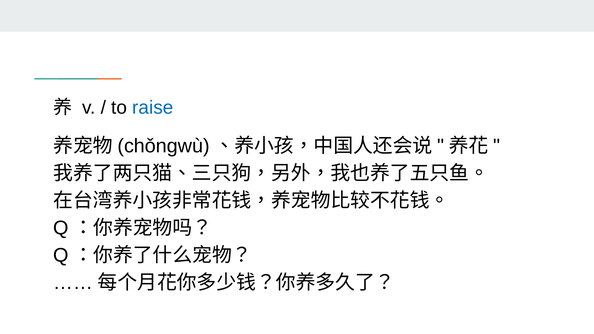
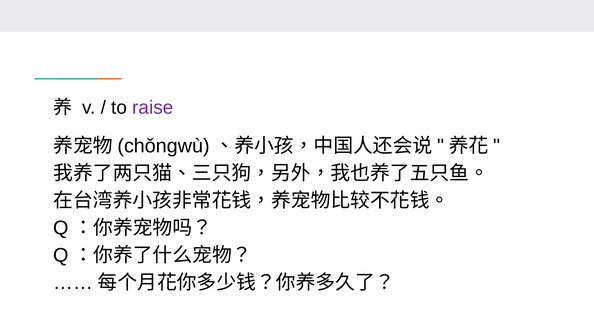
raise colour: blue -> purple (153, 108)
